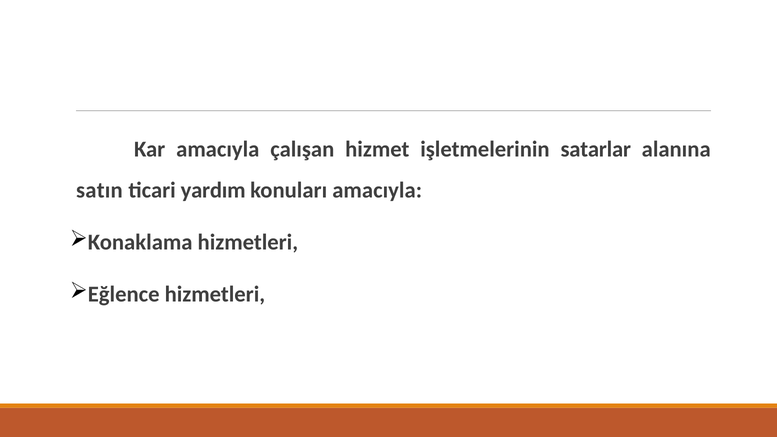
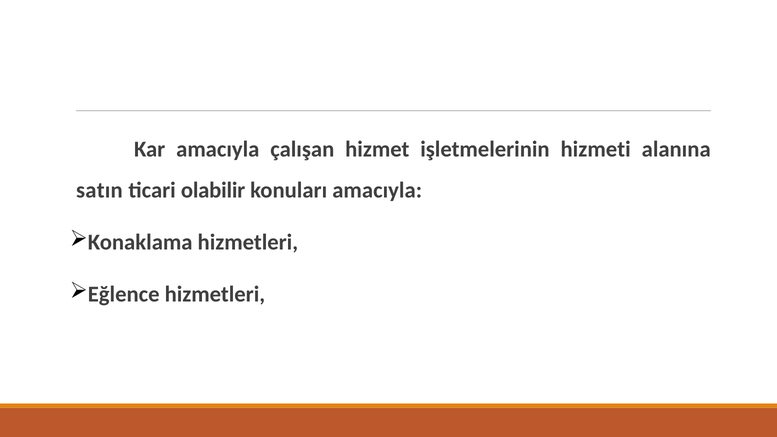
satarlar: satarlar -> hizmeti (596, 149)
yardım: yardım -> olabilir (213, 190)
